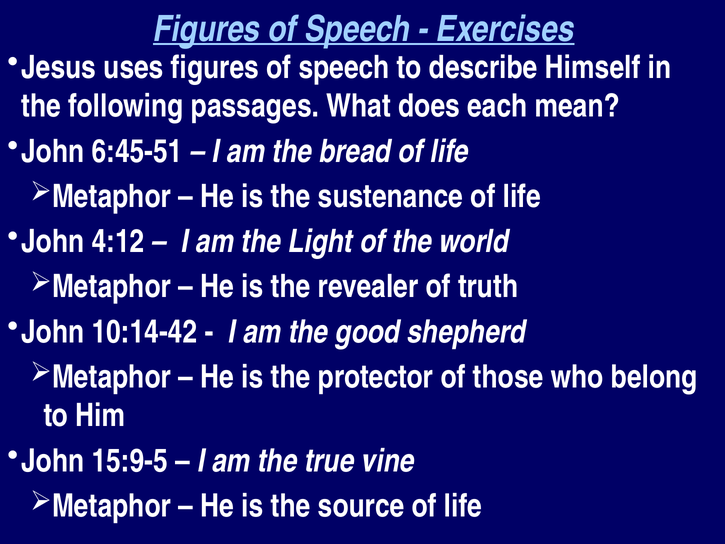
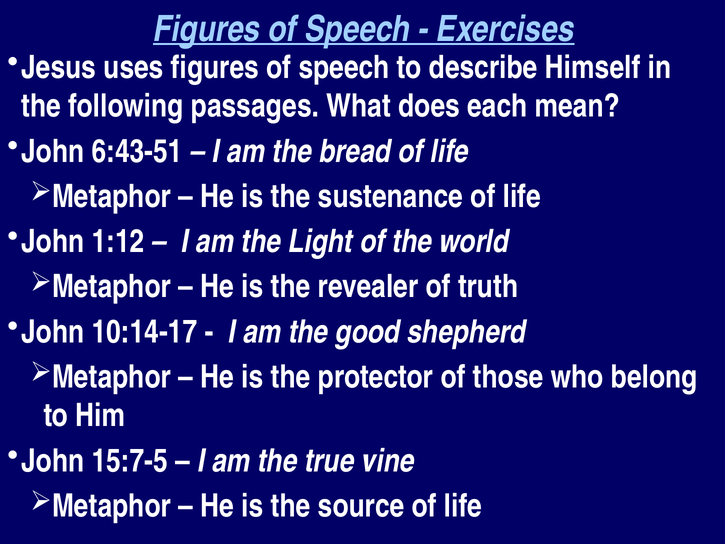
6:45-51: 6:45-51 -> 6:43-51 (137, 151)
4:12: 4:12 -> 1:12 (118, 242)
10:14-42: 10:14-42 -> 10:14-17 (144, 332)
15:9-5: 15:9-5 -> 15:7-5 (130, 461)
